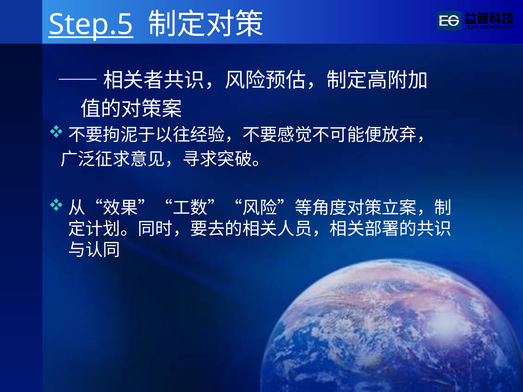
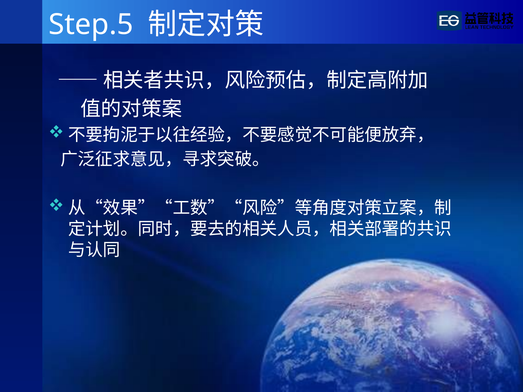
Step.5 underline: present -> none (91, 25)
